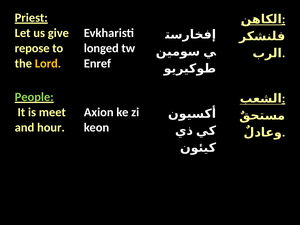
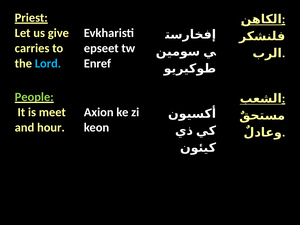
repose: repose -> carries (32, 48)
longed: longed -> epseet (101, 48)
Lord colour: yellow -> light blue (48, 64)
